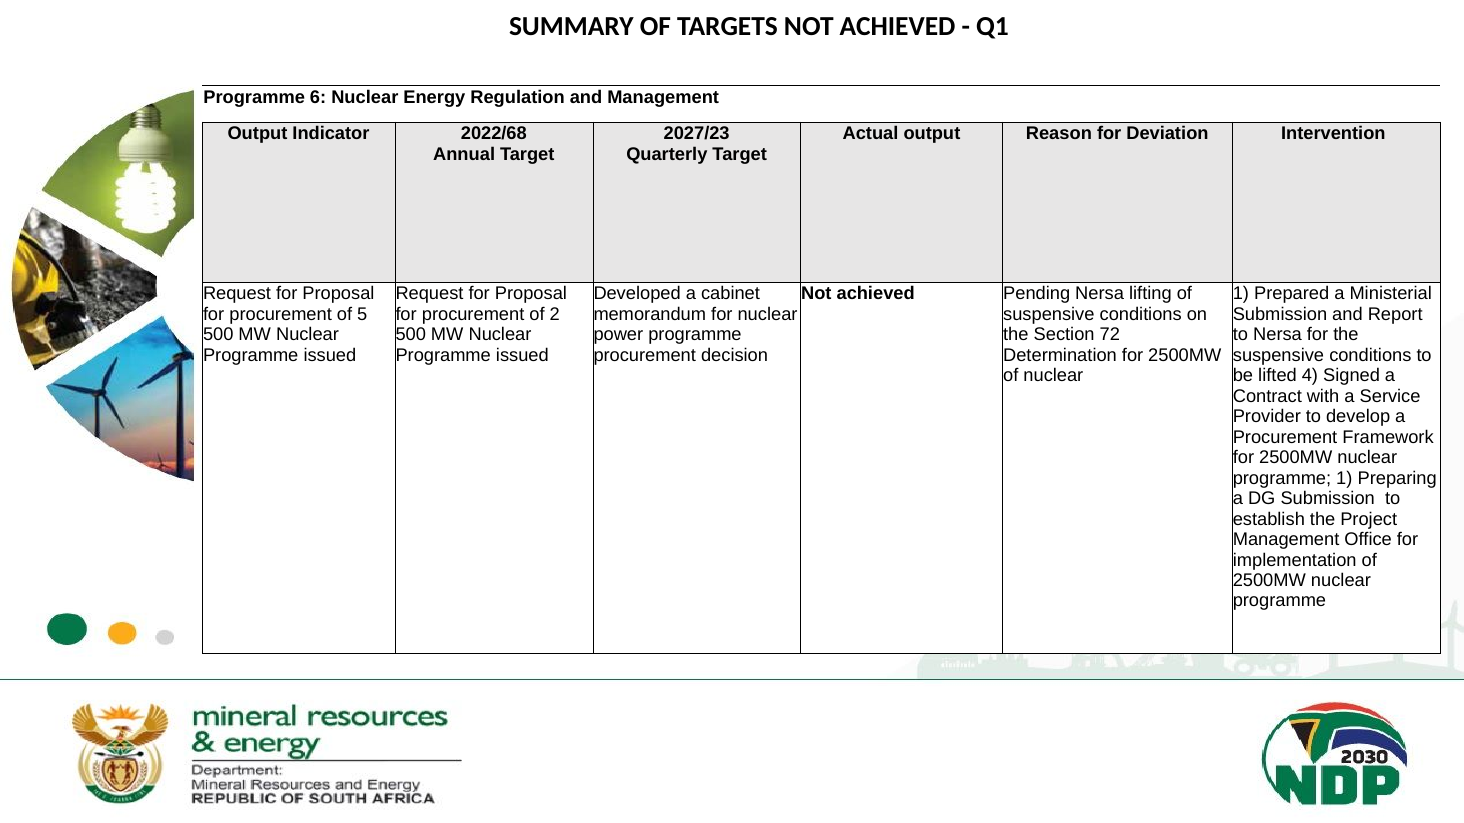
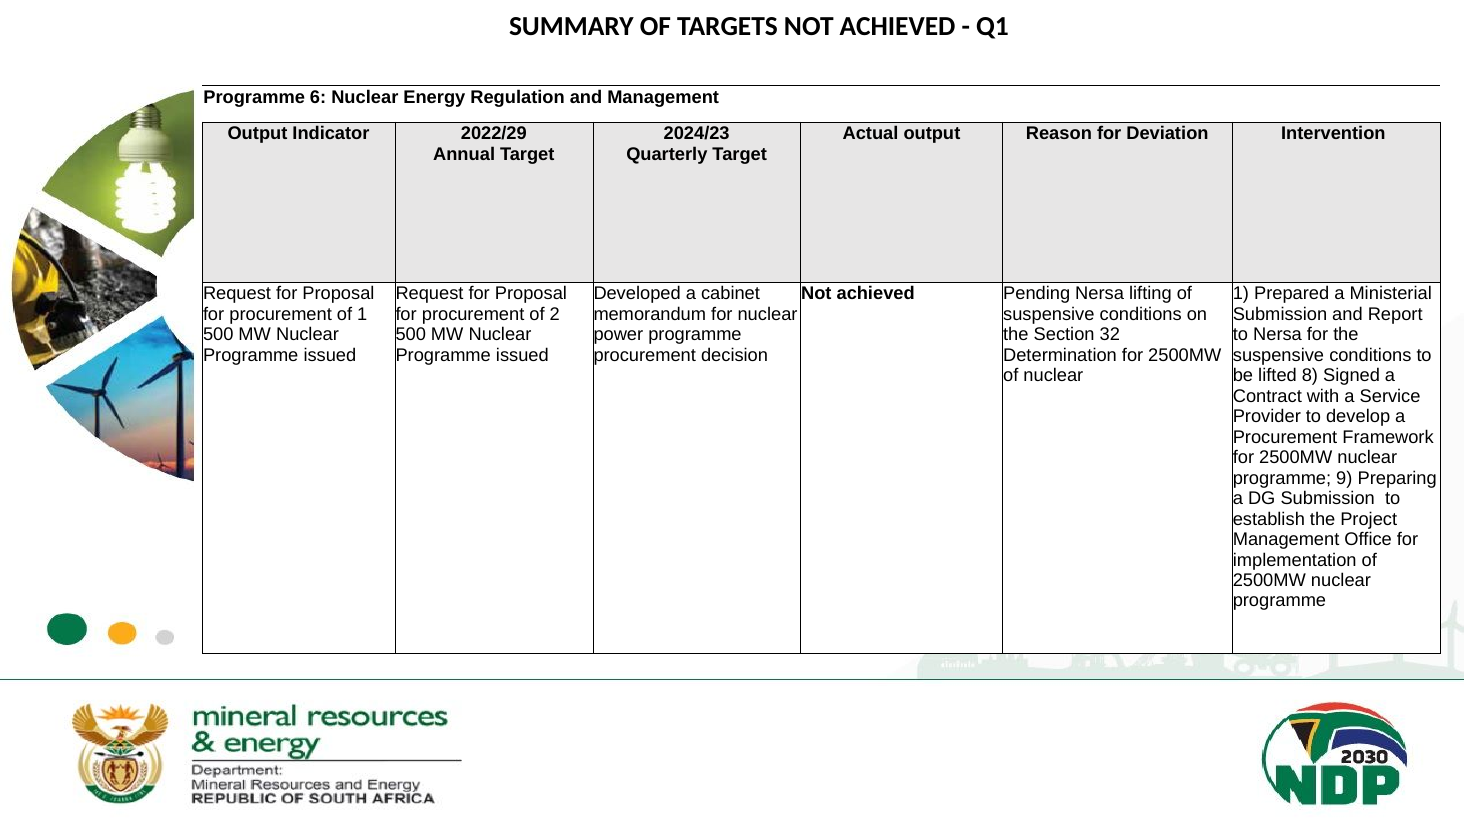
2022/68: 2022/68 -> 2022/29 (494, 134)
2027/23: 2027/23 -> 2024/23 (697, 134)
of 5: 5 -> 1 (362, 314)
72: 72 -> 32 (1110, 335)
4: 4 -> 8 (1310, 376)
programme 1: 1 -> 9 (1344, 478)
